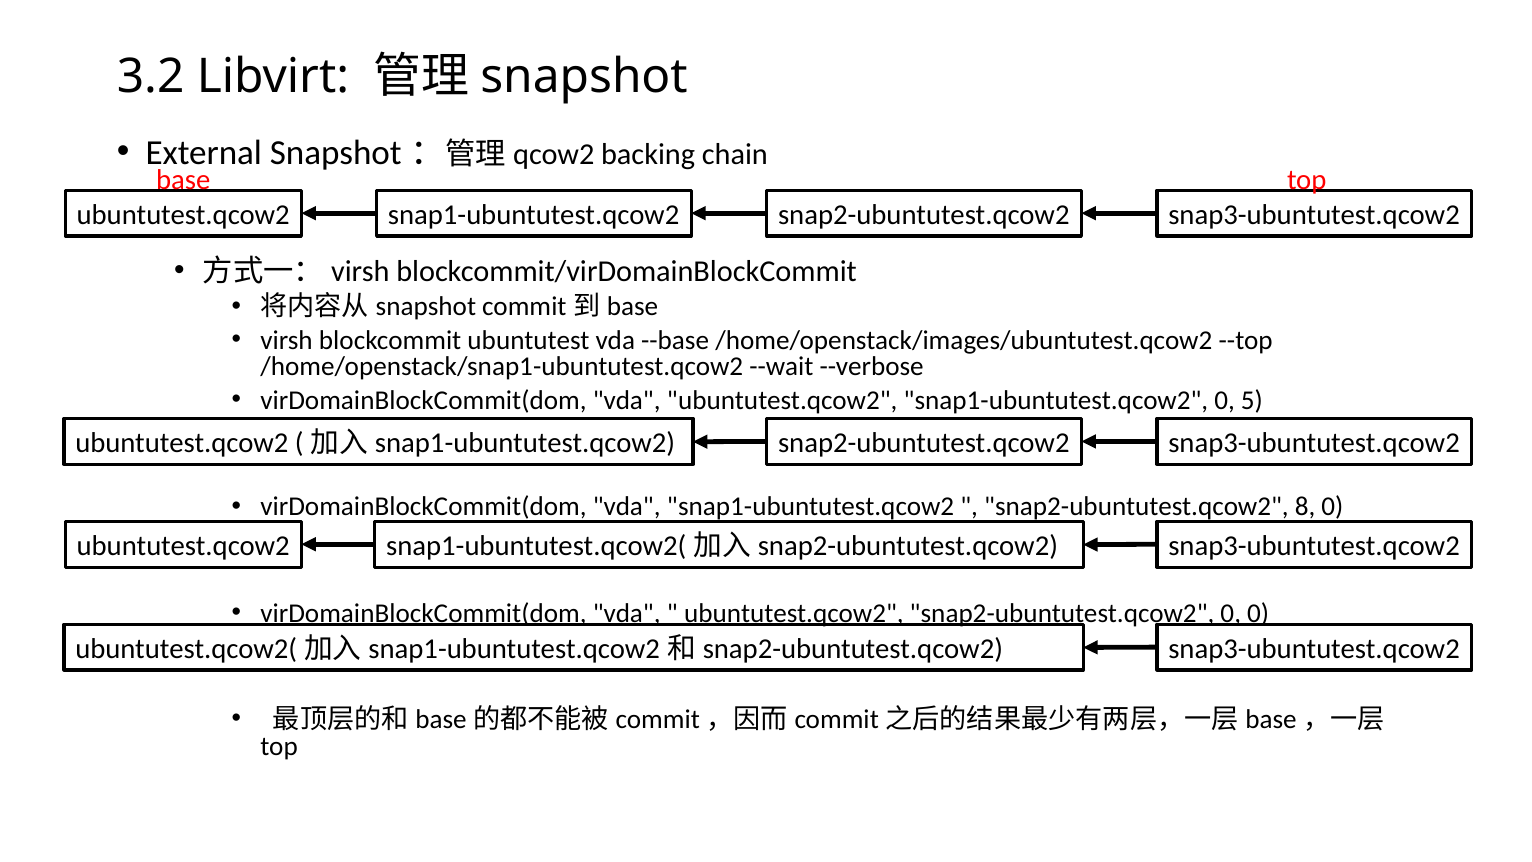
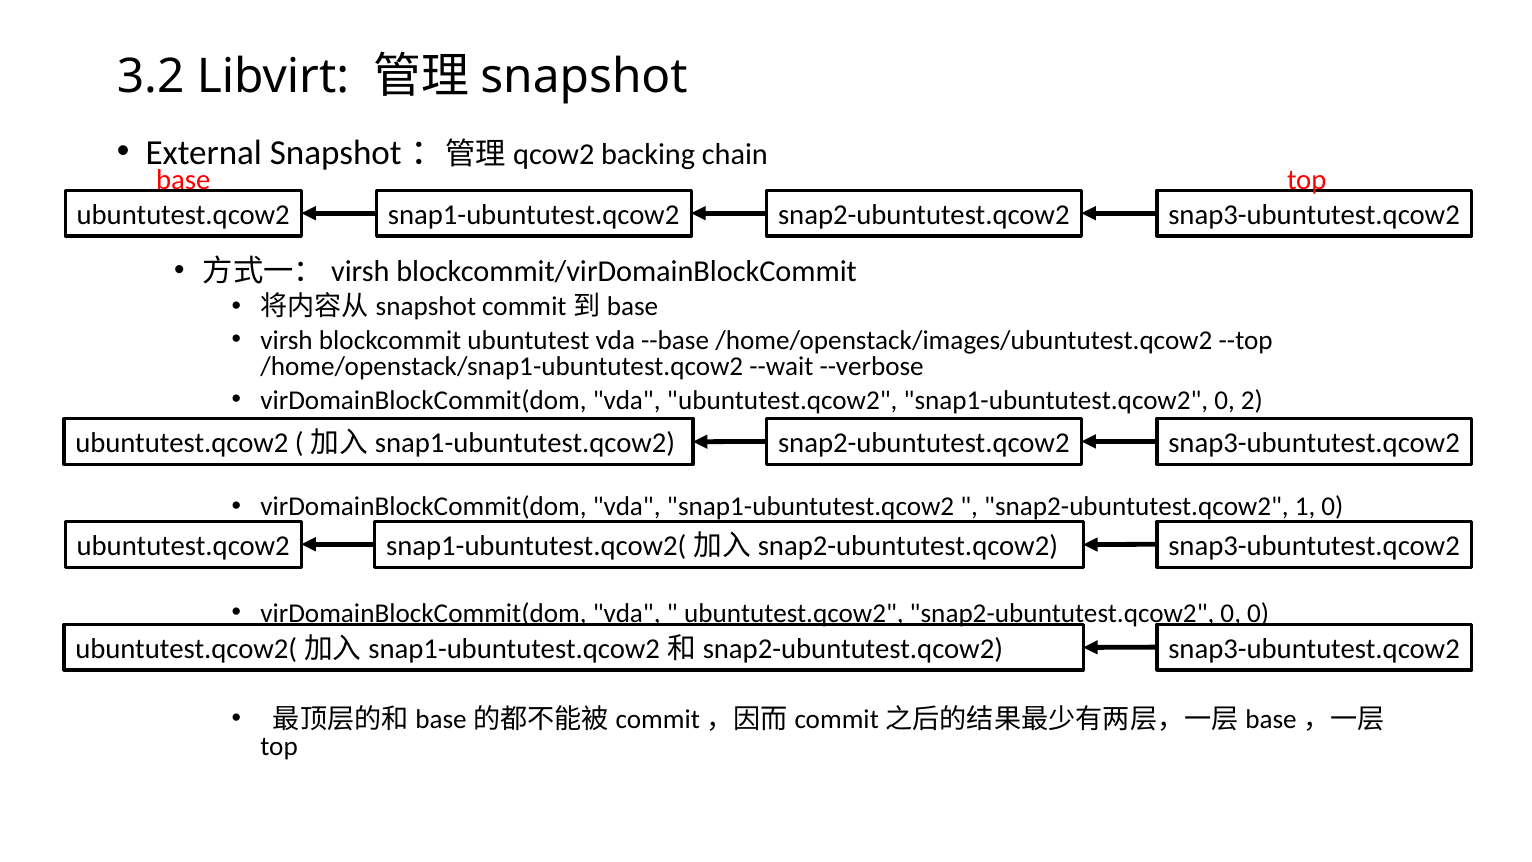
5: 5 -> 2 (1252, 400)
8: 8 -> 1 (1305, 507)
